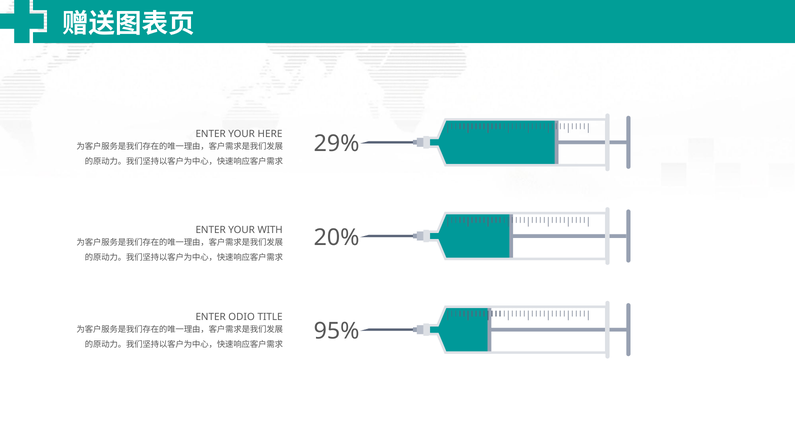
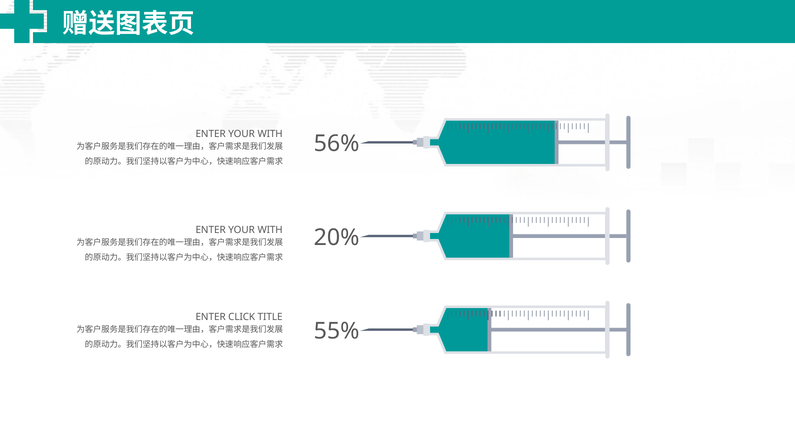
HERE: HERE -> WITH (270, 134)
29%: 29% -> 56% (337, 144)
ODIO: ODIO -> CLICK (242, 317)
95%: 95% -> 55% (337, 331)
